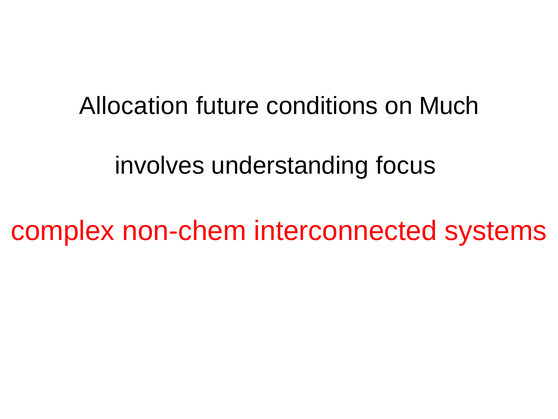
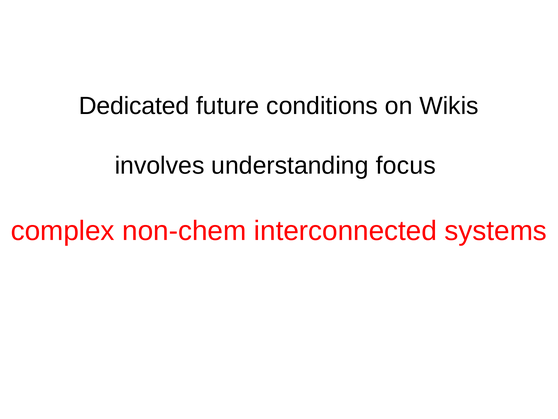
Allocation: Allocation -> Dedicated (134, 106)
Much: Much -> Wikis (449, 106)
